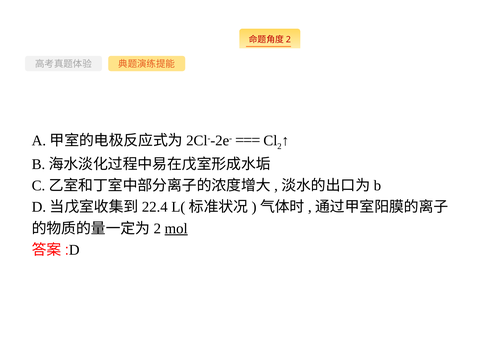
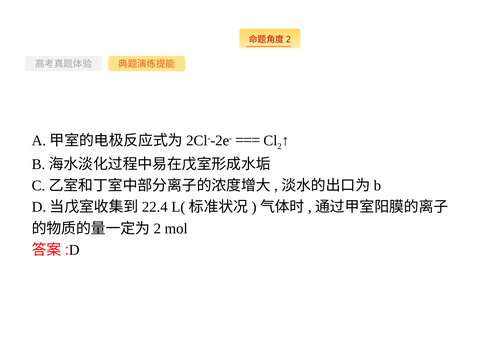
mol underline: present -> none (176, 228)
